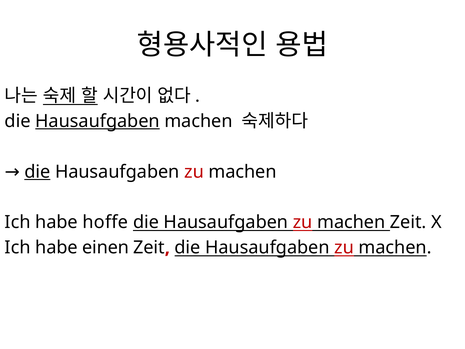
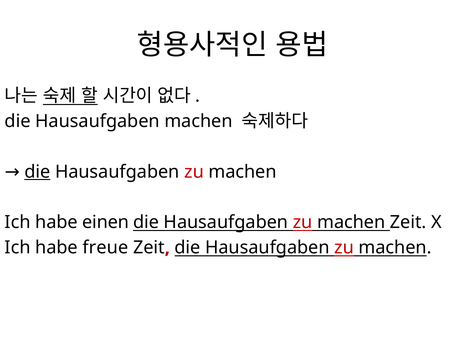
Hausaufgaben underline: present -> none (97, 121)
hoffe: hoffe -> einen (106, 222)
einen: einen -> freue (105, 247)
